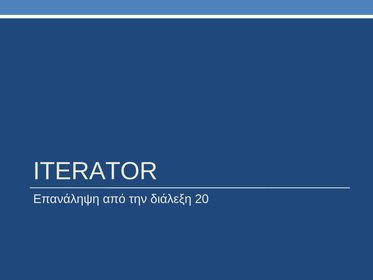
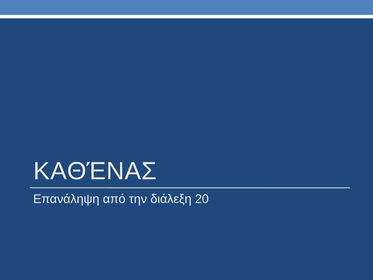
ITERATOR: ITERATOR -> ΚΑΘΈΝΑΣ (95, 171)
